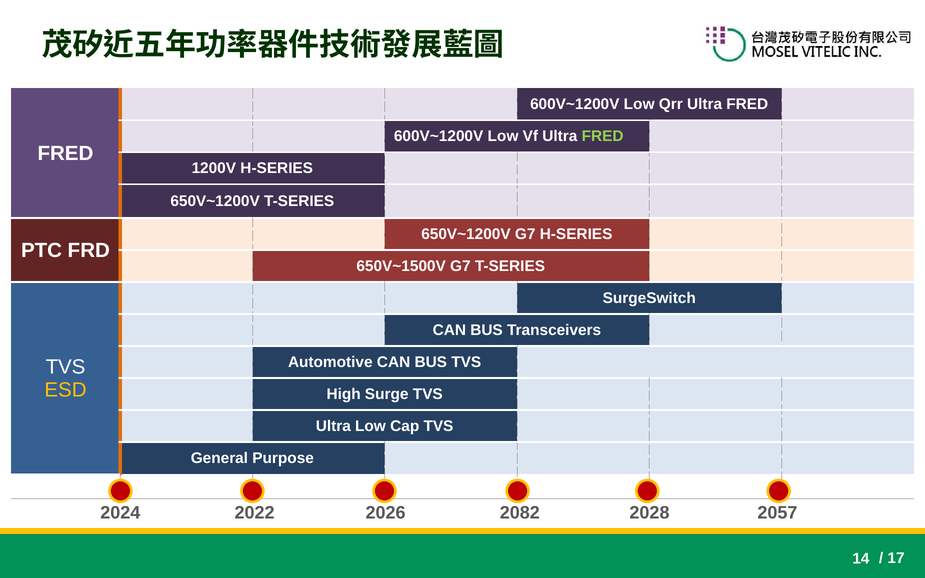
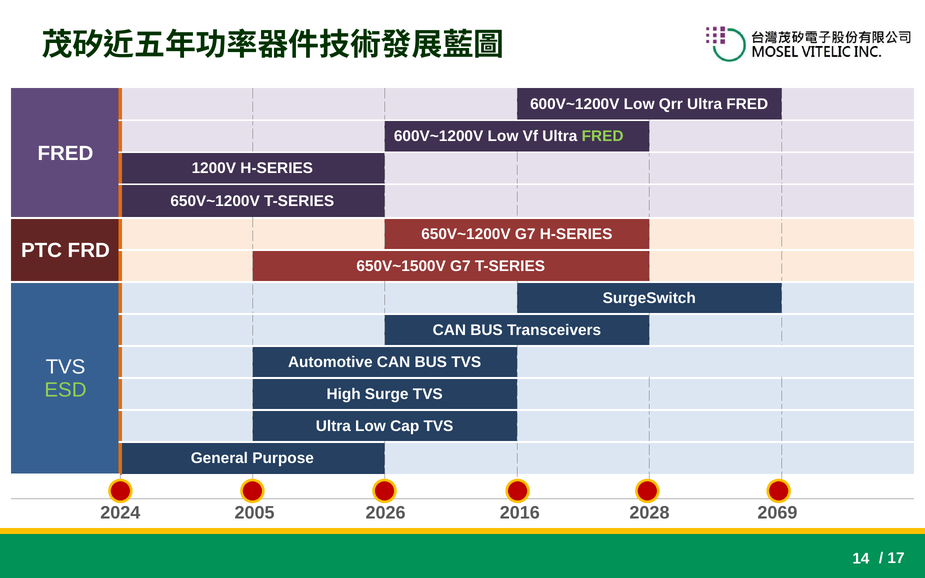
ESD colour: yellow -> light green (66, 390)
2022: 2022 -> 2005 (255, 513)
2082: 2082 -> 2016 (520, 513)
2057: 2057 -> 2069 (777, 513)
